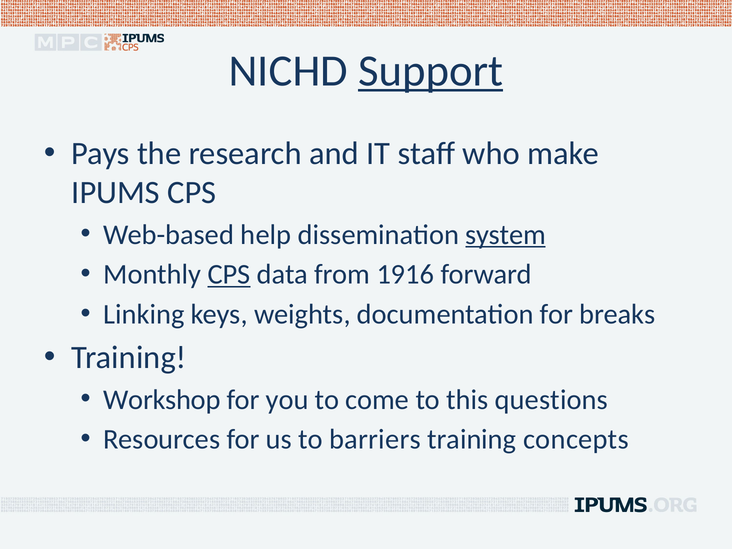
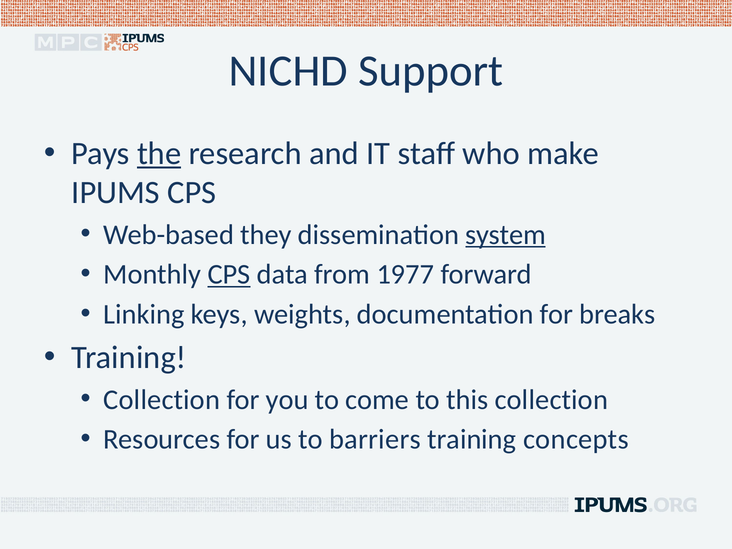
Support underline: present -> none (431, 71)
the underline: none -> present (159, 154)
help: help -> they (266, 235)
1916: 1916 -> 1977 (405, 274)
Workshop: Workshop -> Collection (162, 400)
this questions: questions -> collection (551, 400)
